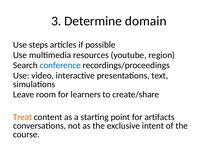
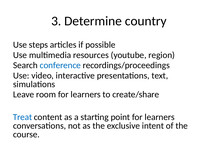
domain: domain -> country (146, 21)
Treat colour: orange -> blue (22, 117)
point for artifacts: artifacts -> learners (160, 117)
